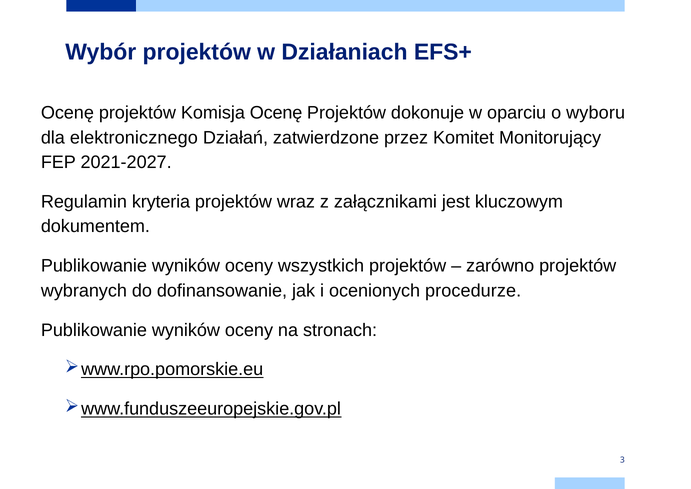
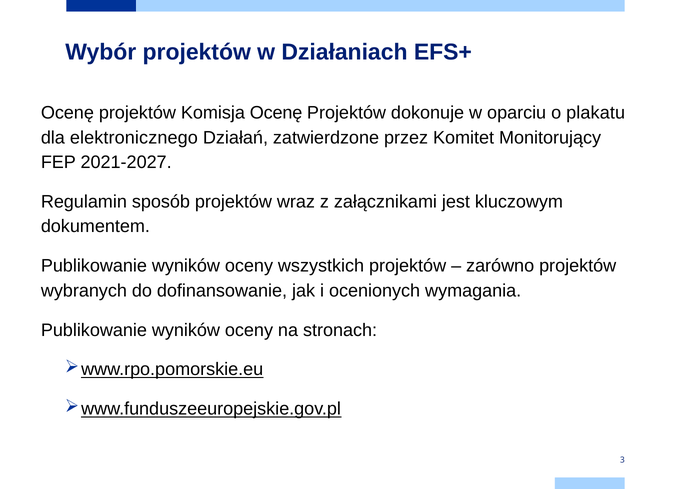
wyboru: wyboru -> plakatu (596, 113)
kryteria: kryteria -> sposób (161, 202)
procedurze: procedurze -> wymagania (473, 290)
